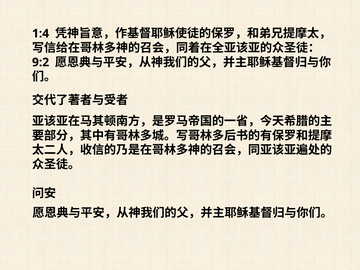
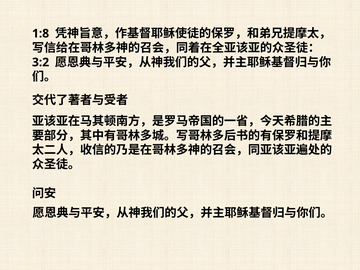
1:4: 1:4 -> 1:8 (41, 34)
9:2: 9:2 -> 3:2 (41, 62)
